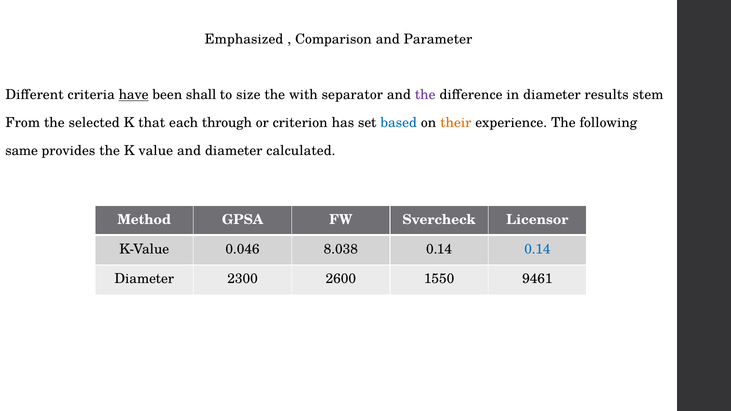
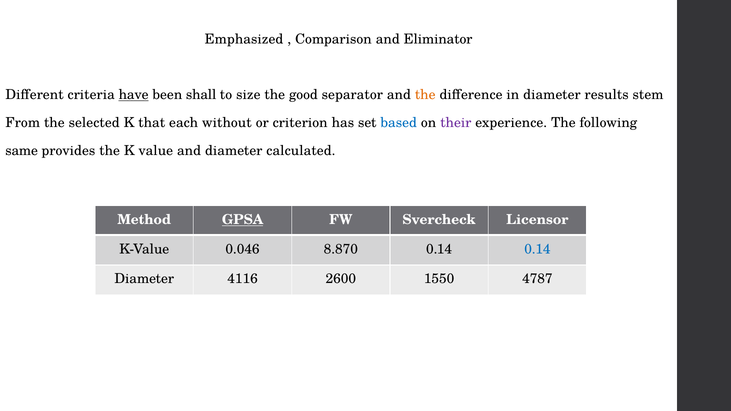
Parameter: Parameter -> Eliminator (438, 39)
with: with -> good (303, 95)
the colour: purple -> orange (425, 95)
through: through -> without (227, 123)
their colour: orange -> purple (456, 123)
GPSA underline: none -> present (243, 220)
8.038: 8.038 -> 8.870 (341, 249)
2300: 2300 -> 4116 (243, 279)
9461: 9461 -> 4787 (537, 279)
